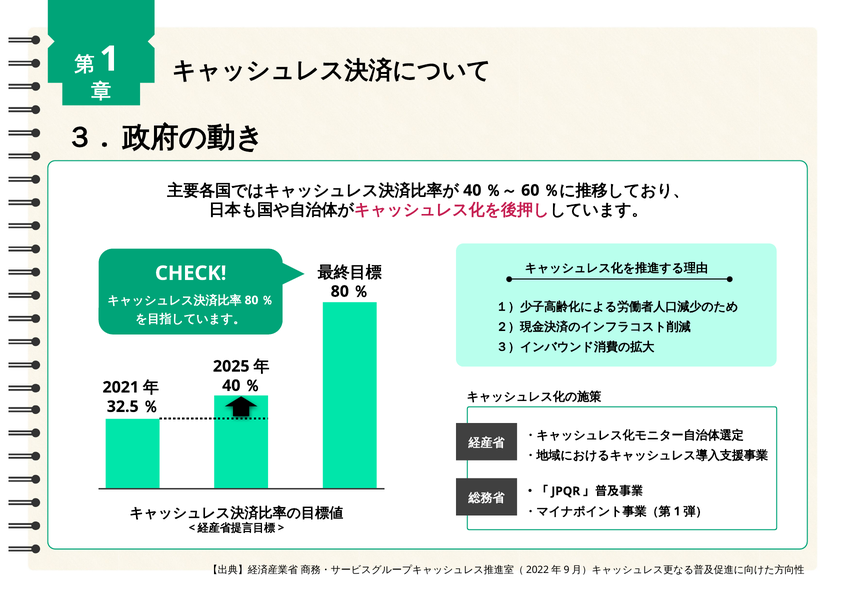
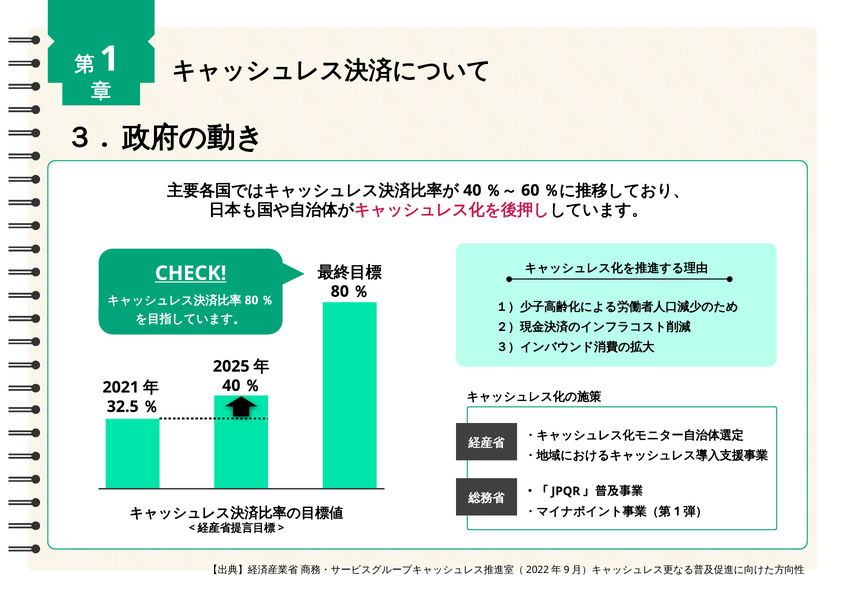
CHECK underline: none -> present (191, 273)
